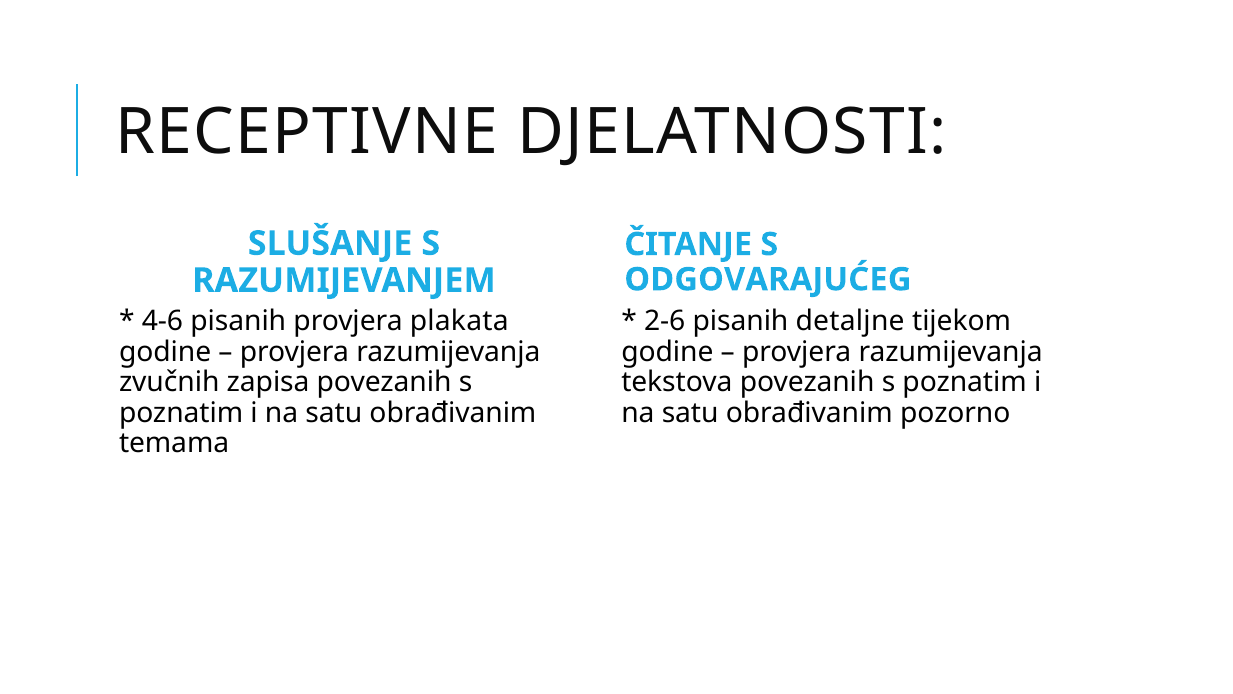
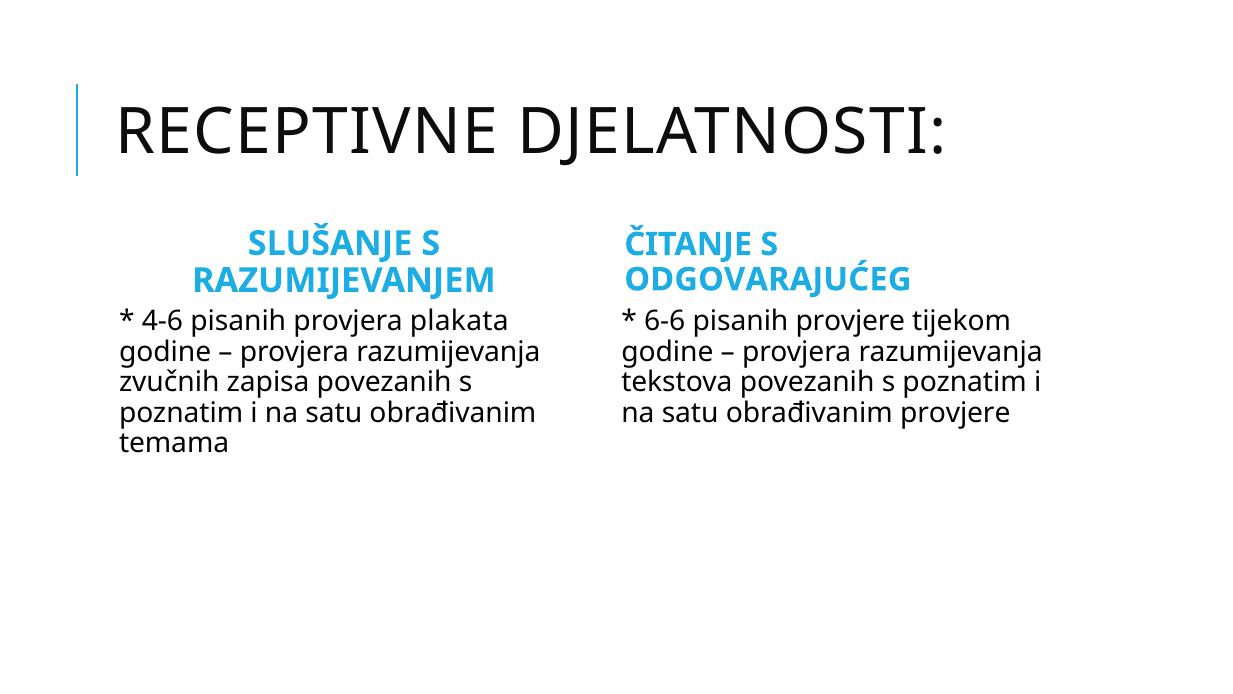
2-6: 2-6 -> 6-6 (665, 321)
pisanih detaljne: detaljne -> provjere (850, 321)
obrađivanim pozorno: pozorno -> provjere (955, 413)
